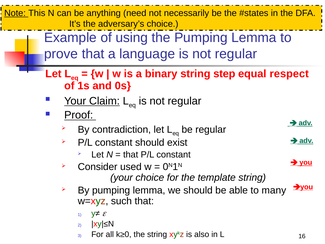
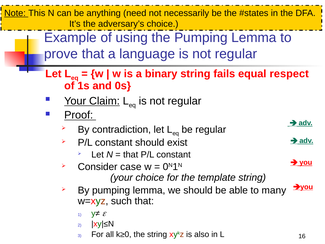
step: step -> fails (224, 74)
used: used -> case (131, 167)
